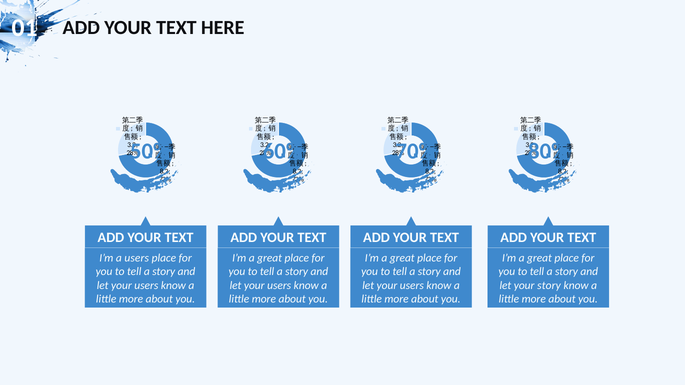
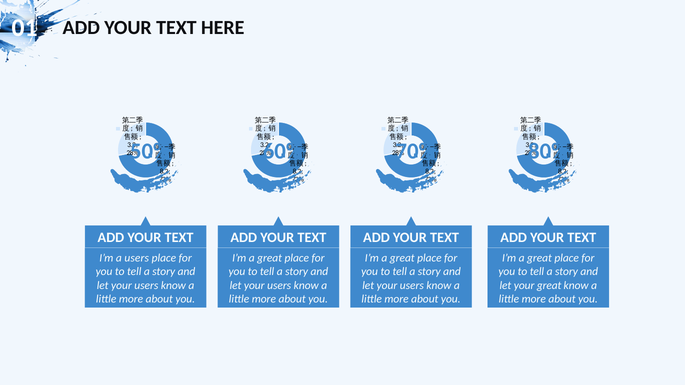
your story: story -> great (549, 286)
